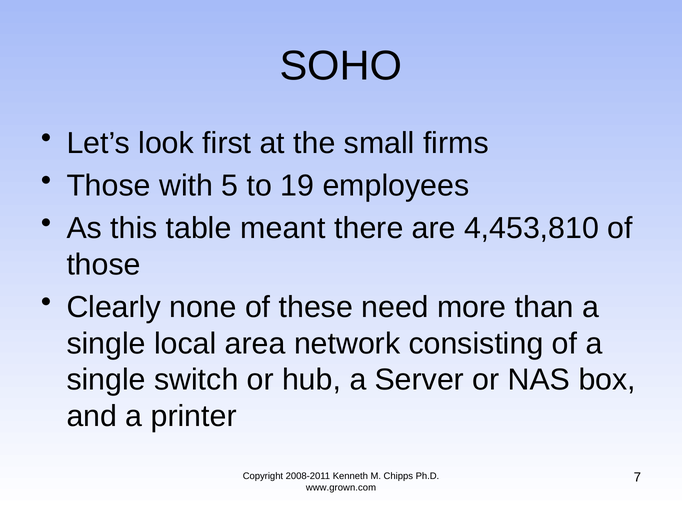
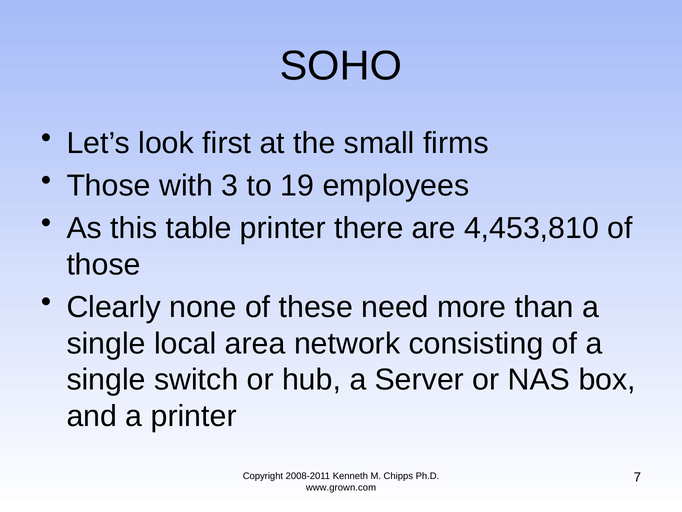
5: 5 -> 3 (230, 186)
table meant: meant -> printer (283, 228)
